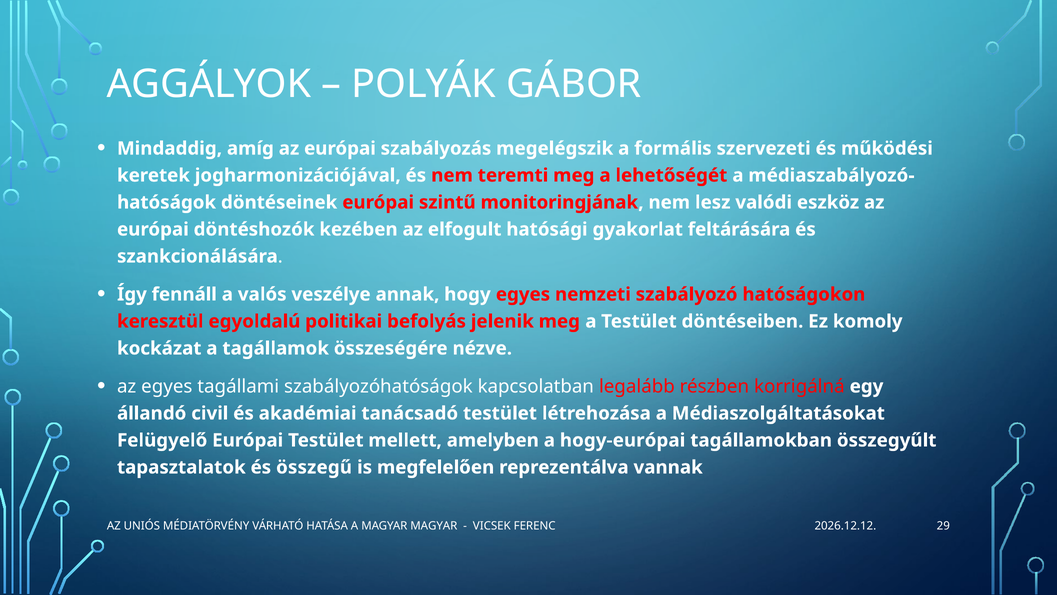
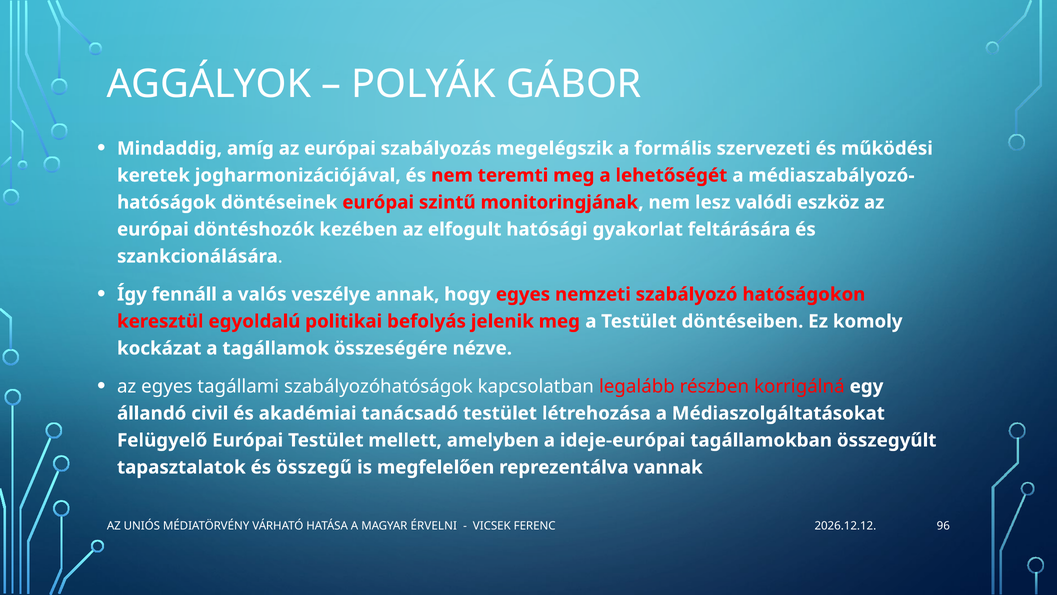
hogy-európai: hogy-európai -> ideje-európai (623, 440)
MAGYAR MAGYAR: MAGYAR -> ÉRVELNI (434, 526)
29: 29 -> 96 (943, 526)
